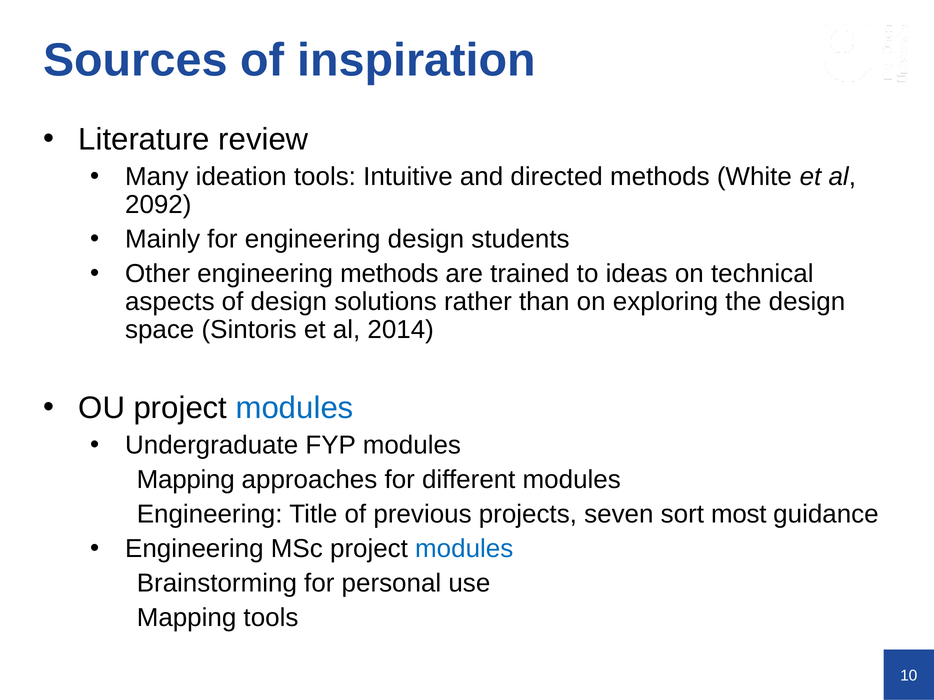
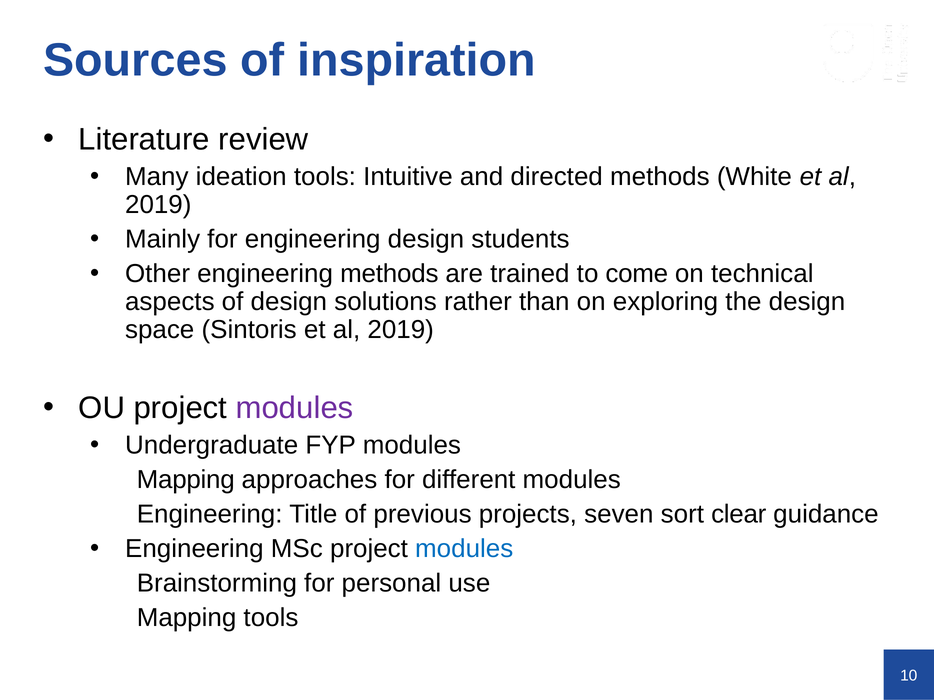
2092: 2092 -> 2019 (158, 205)
ideas: ideas -> come (637, 274)
Sintoris et al 2014: 2014 -> 2019 (401, 330)
modules colour: blue -> purple (295, 408)
most: most -> clear (739, 514)
